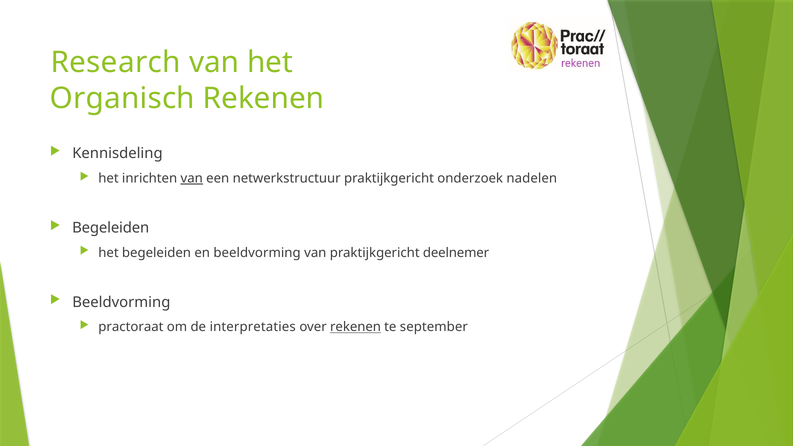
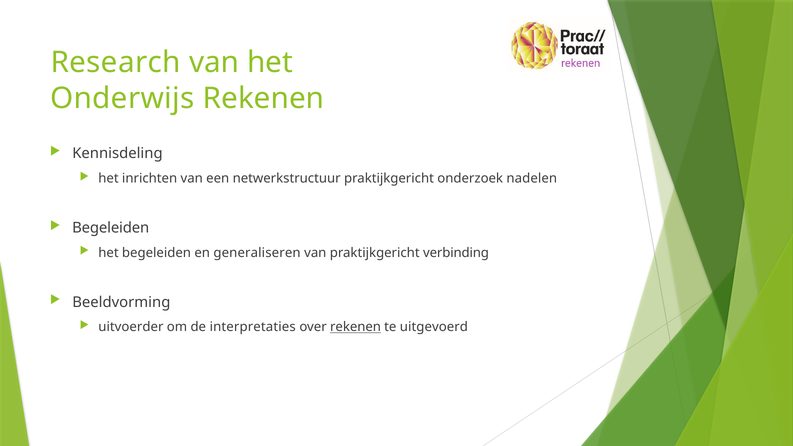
Organisch: Organisch -> Onderwijs (122, 98)
van underline: present -> none (192, 178)
en beeldvorming: beeldvorming -> generaliseren (257, 253)
deelnemer: deelnemer -> verbinding (456, 253)
practoraat: practoraat -> uitvoerder (131, 327)
september: september -> uitgevoerd (434, 327)
